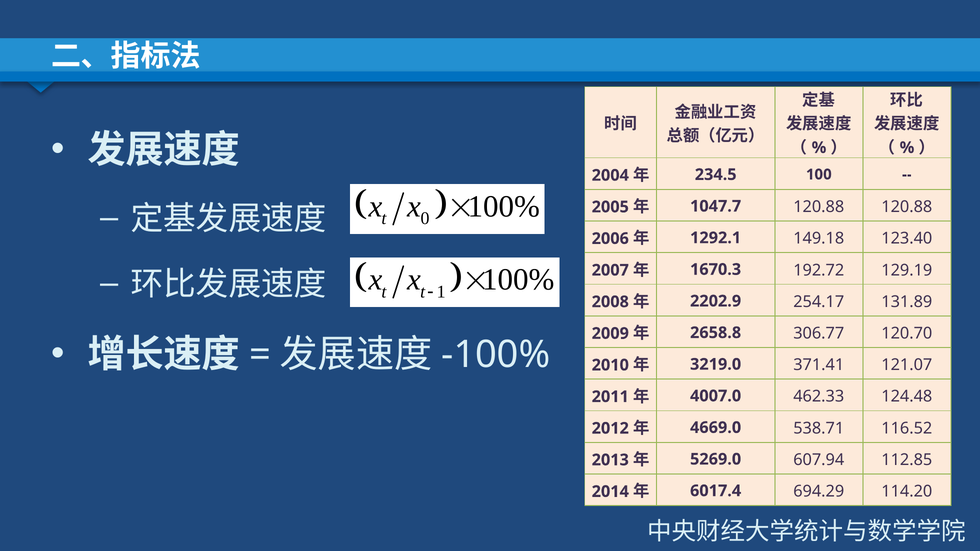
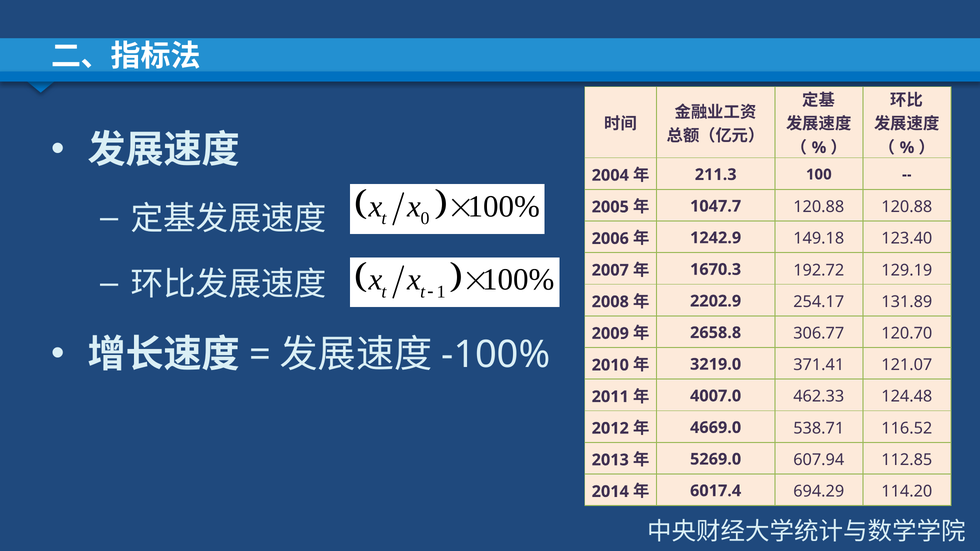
234.5: 234.5 -> 211.3 (716, 175)
1292.1: 1292.1 -> 1242.9 (716, 238)
